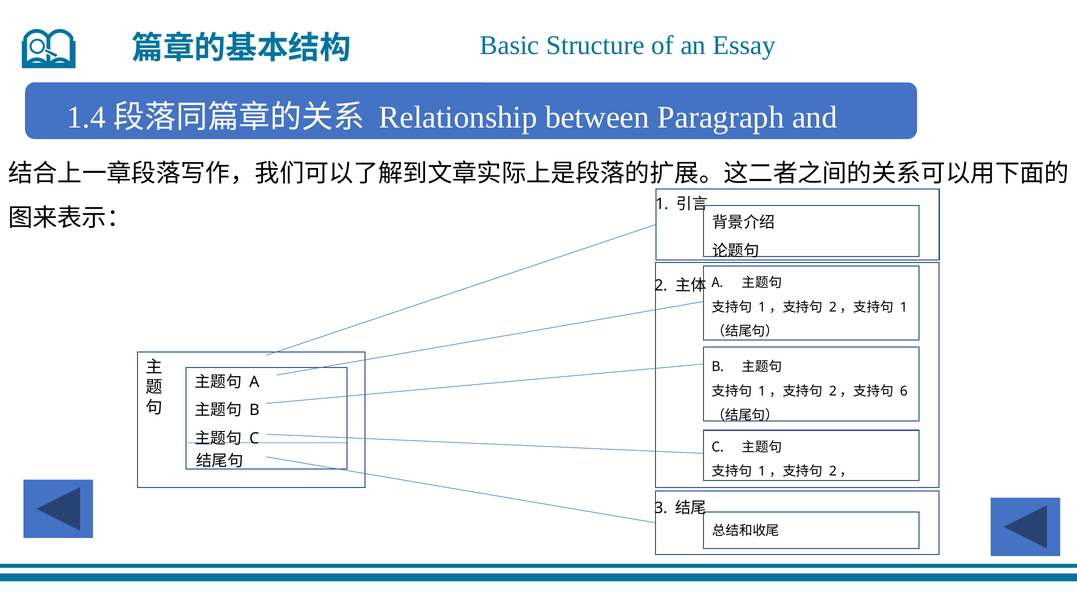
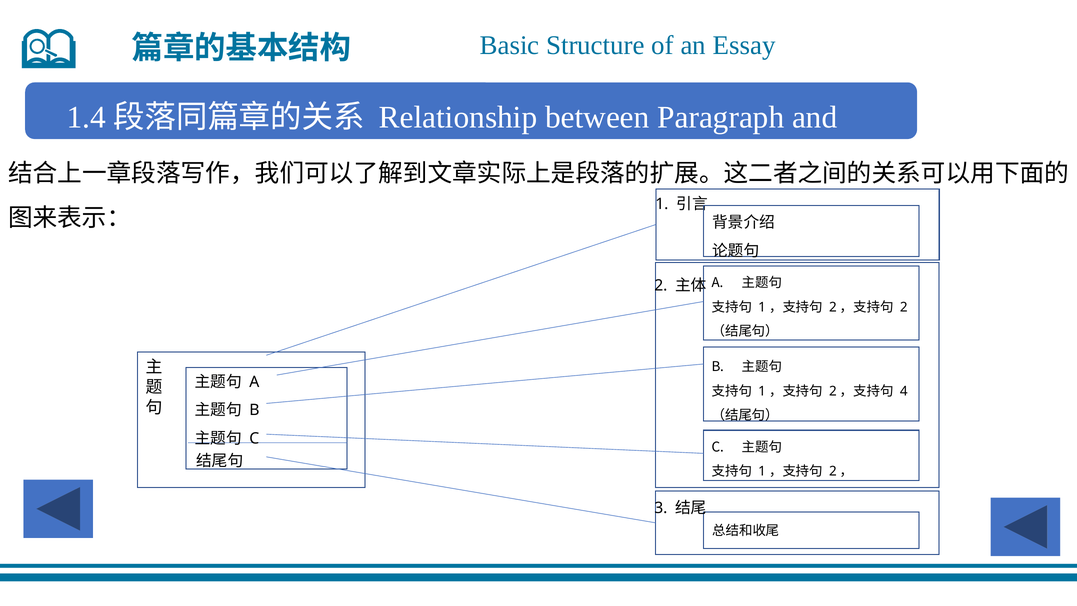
1: 1 -> 2 (904, 307)
6: 6 -> 4 (904, 391)
